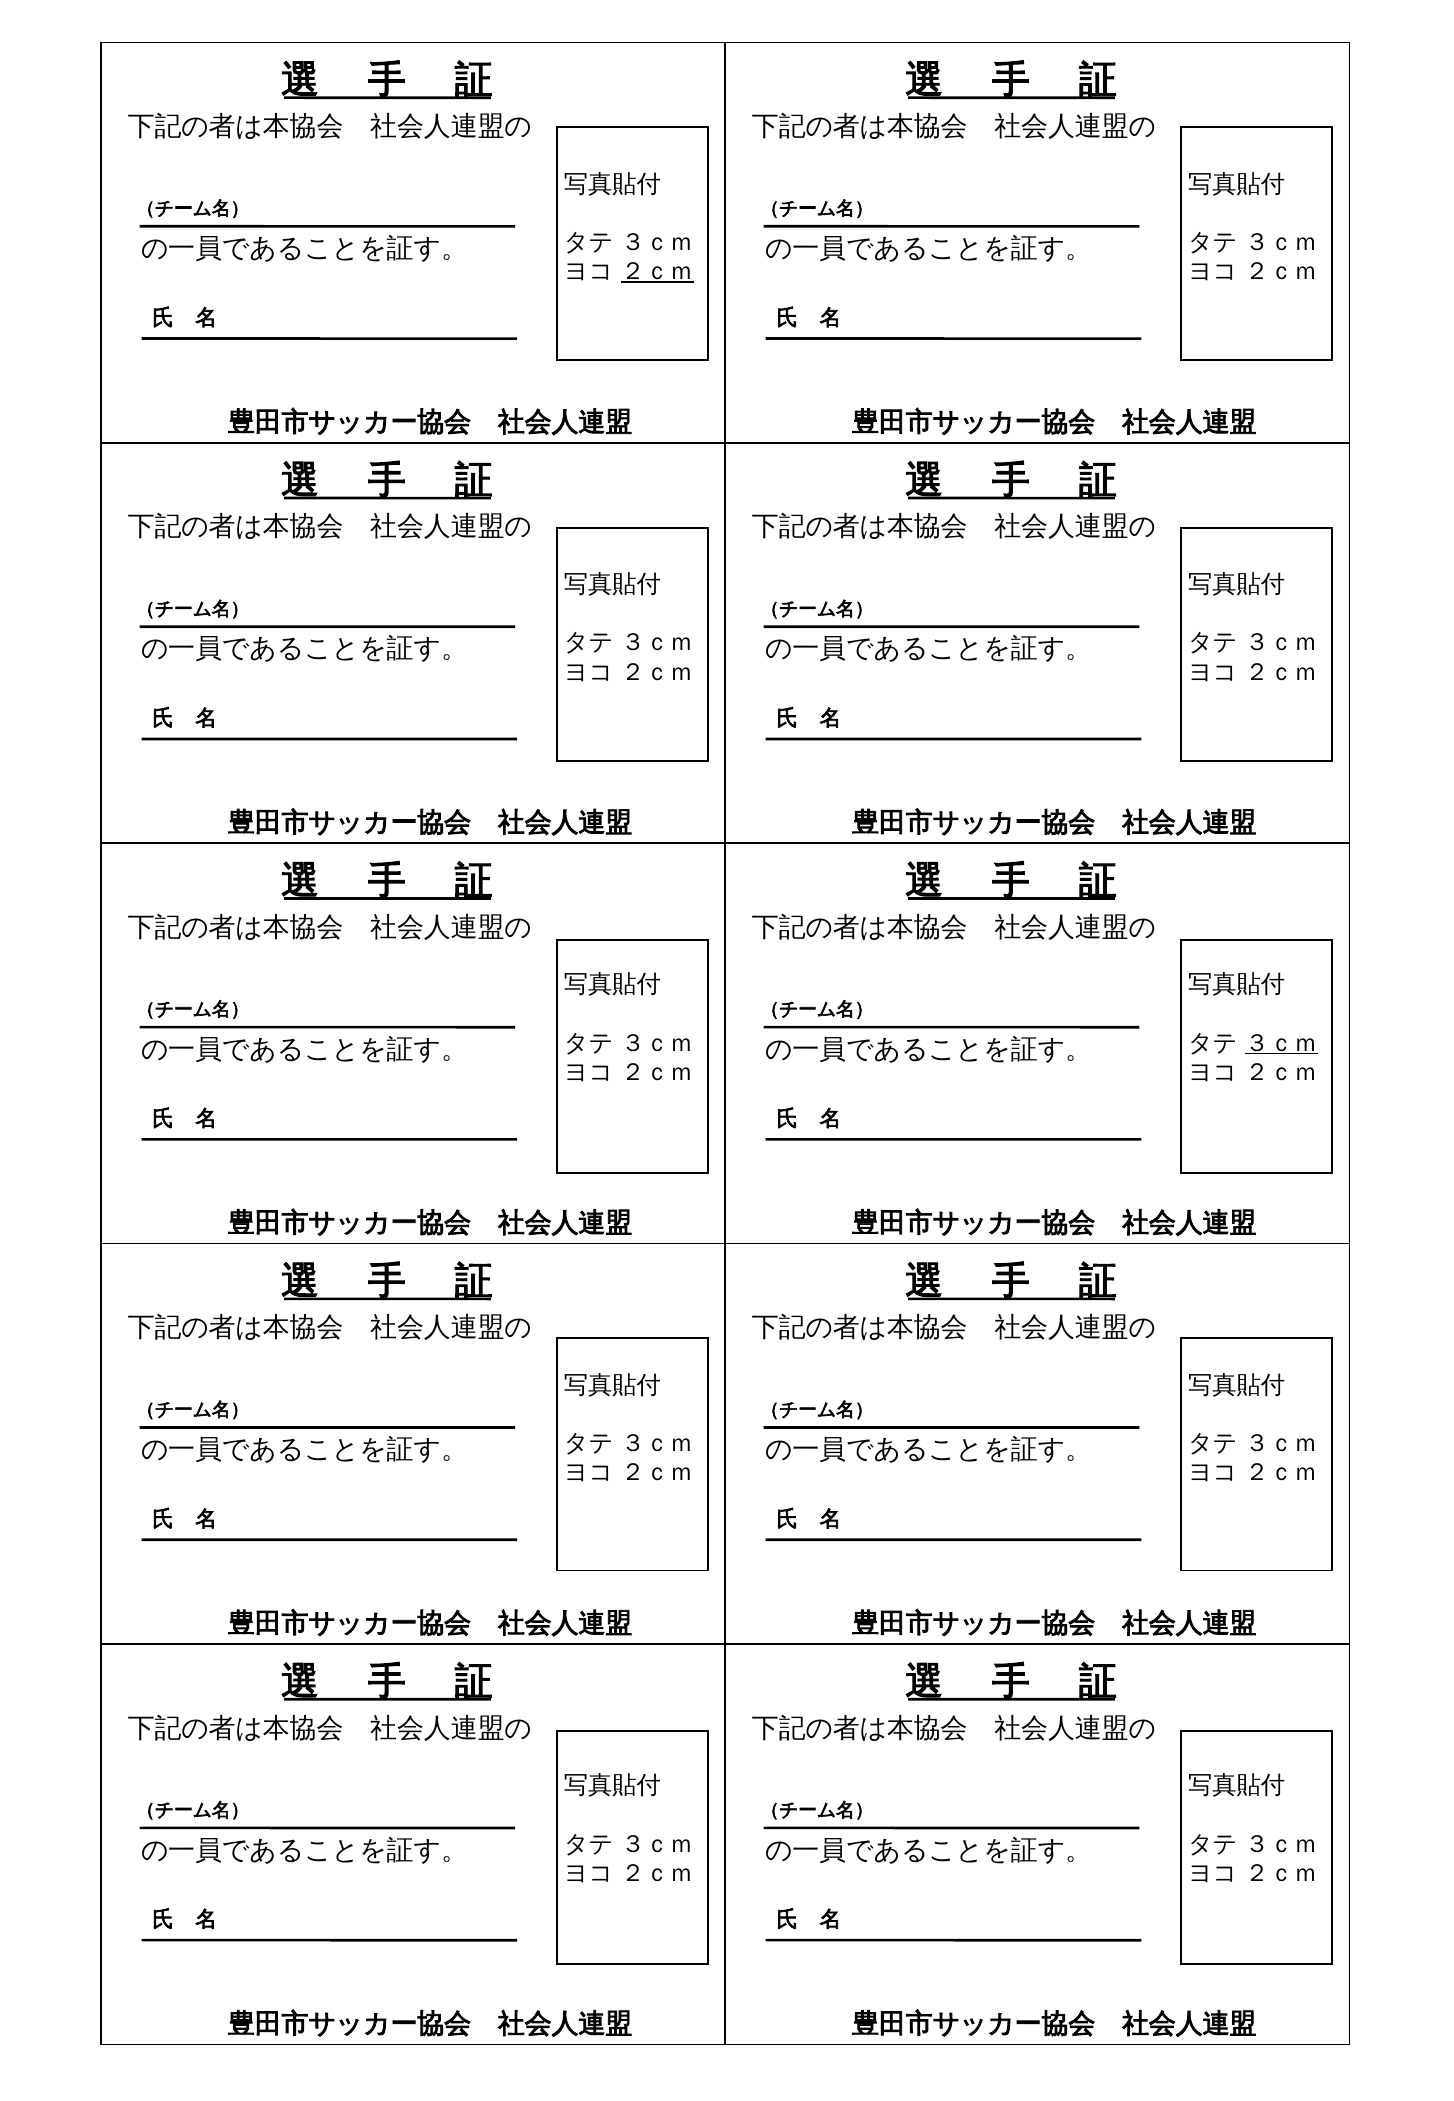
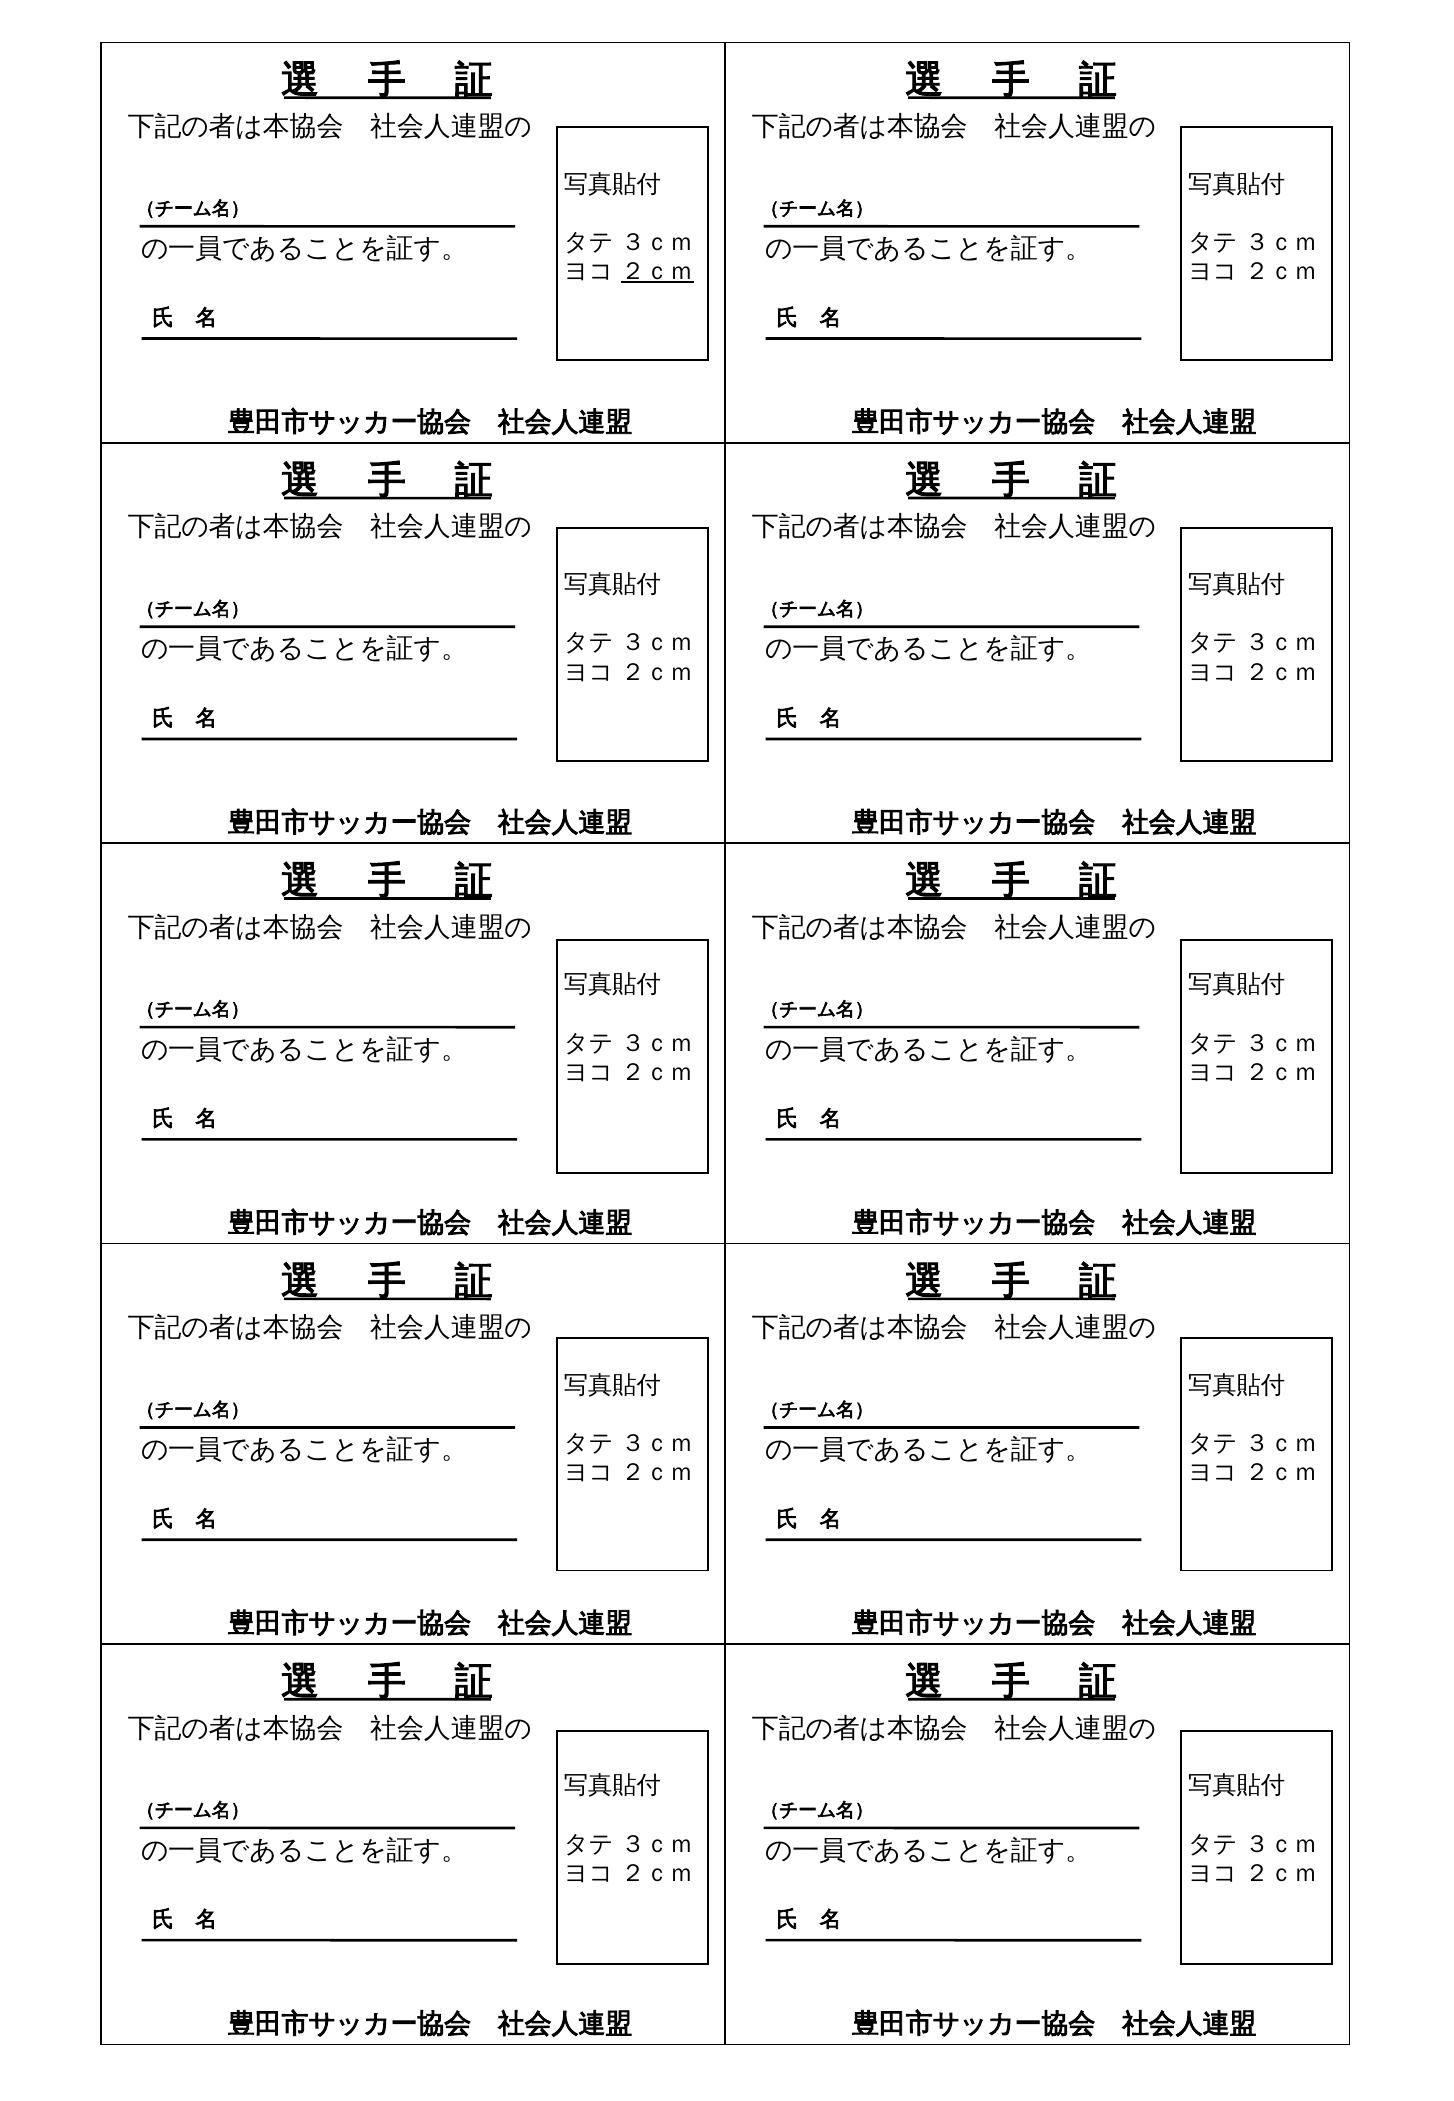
３ｃｍ underline: present -> none (1281, 1043)
